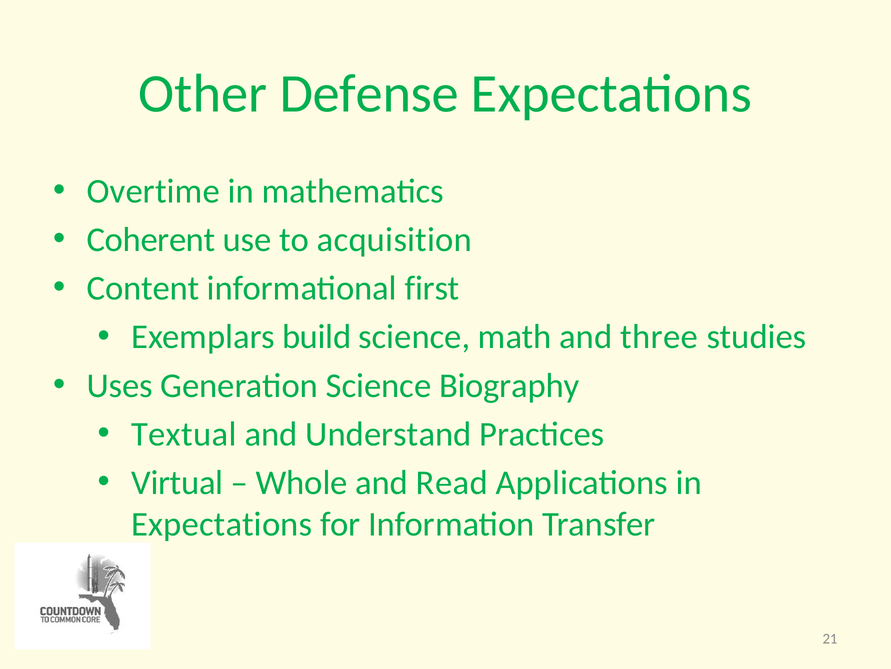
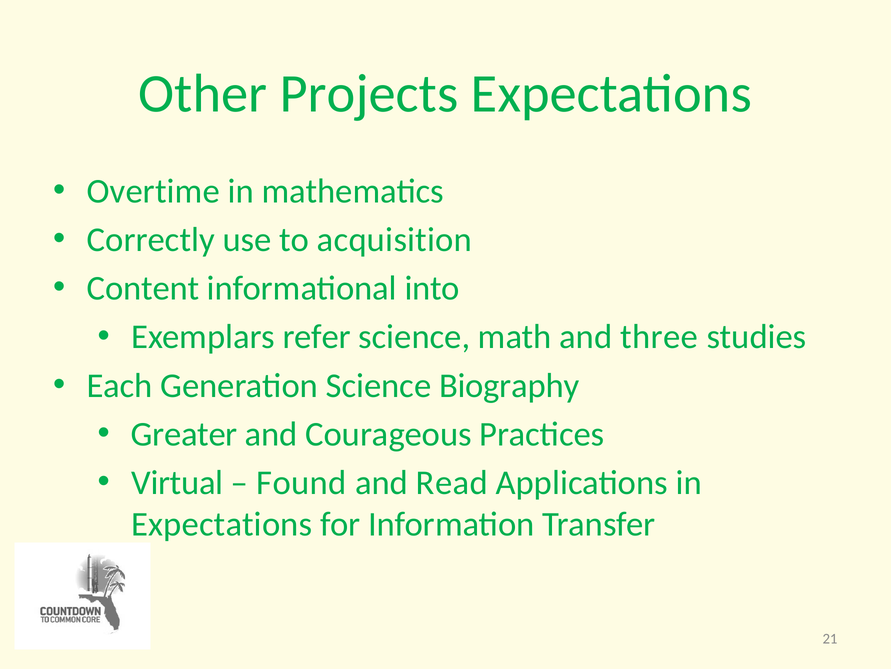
Defense: Defense -> Projects (369, 94)
Coherent: Coherent -> Correctly (151, 239)
first: first -> into (432, 288)
build: build -> refer (317, 337)
Uses: Uses -> Each (120, 385)
Textual: Textual -> Greater (184, 434)
Understand: Understand -> Courageous (389, 434)
Whole: Whole -> Found (301, 482)
